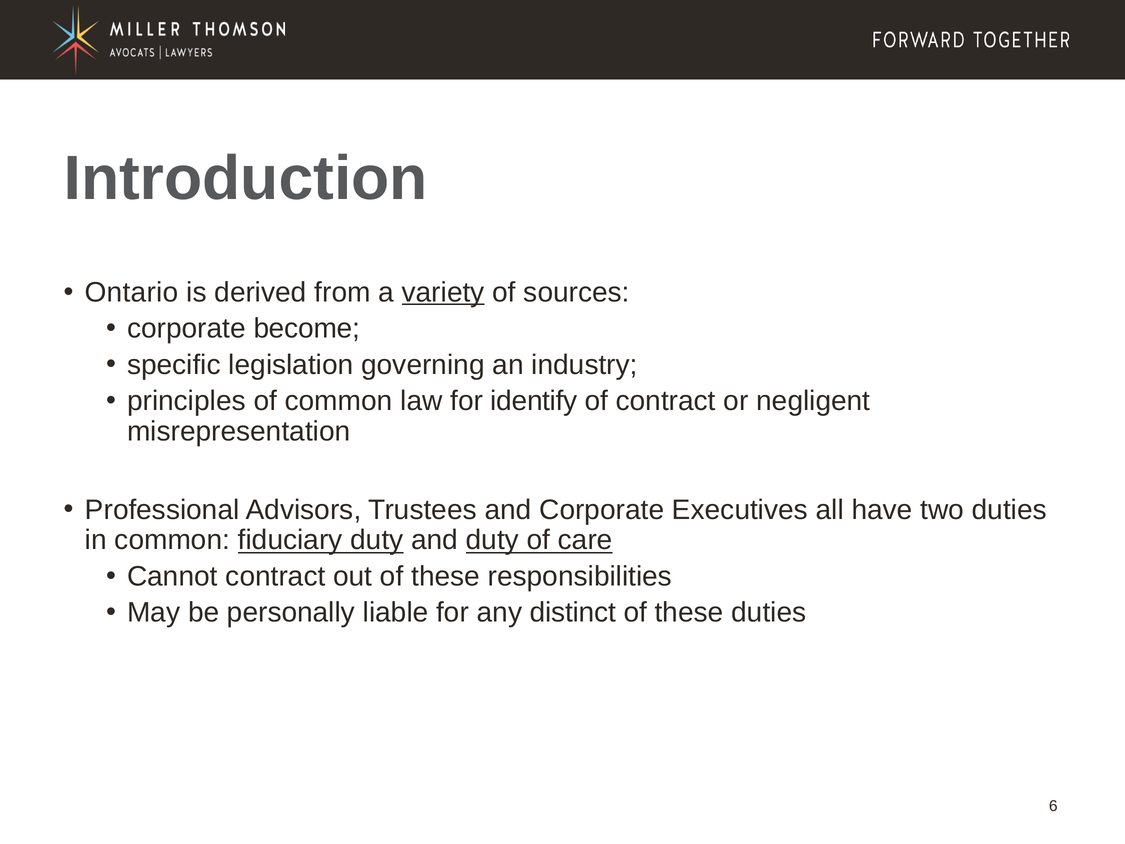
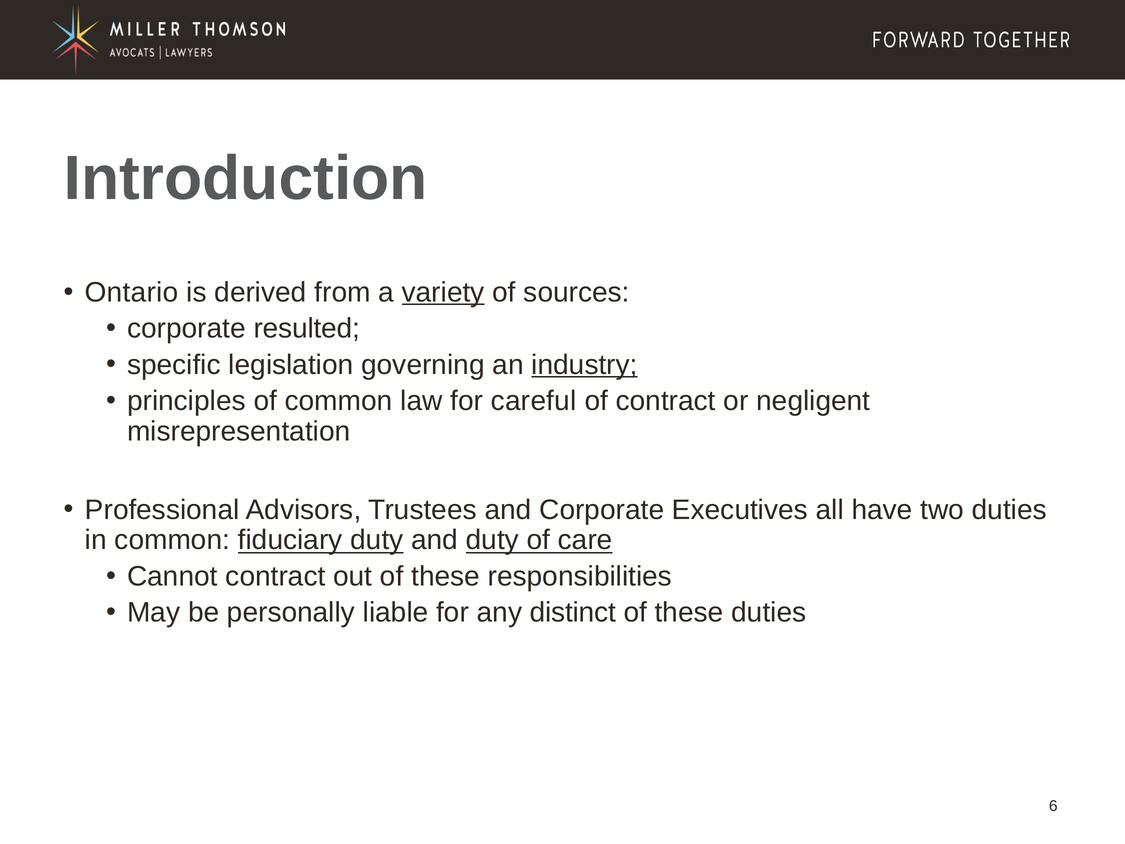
become: become -> resulted (307, 328)
industry underline: none -> present (585, 365)
identify: identify -> careful (534, 401)
